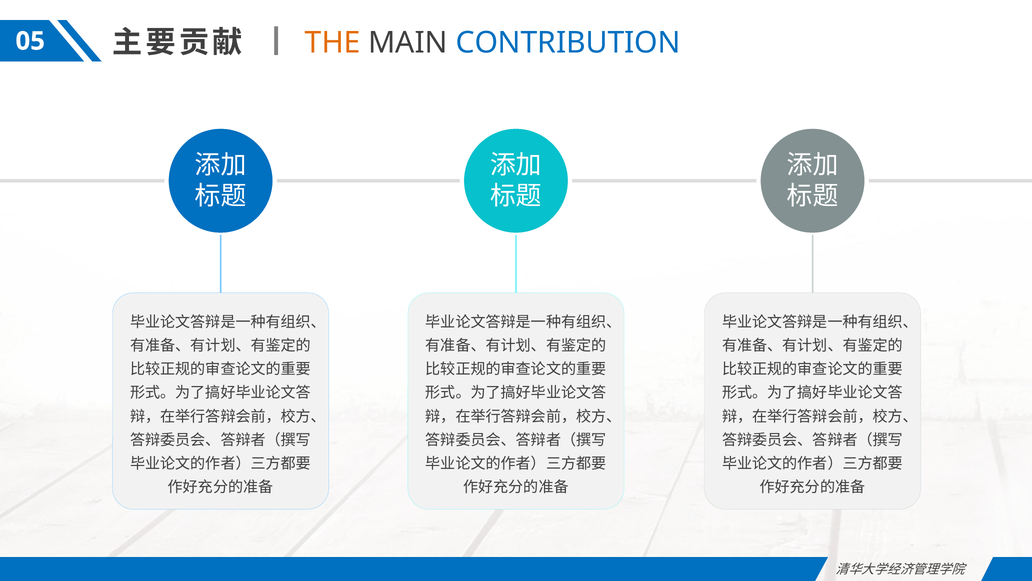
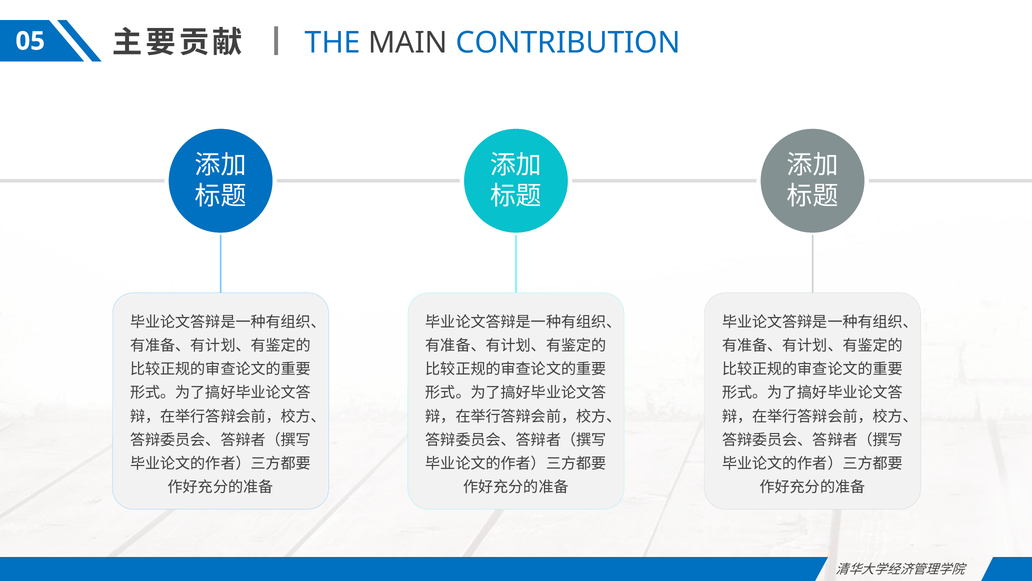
THE colour: orange -> blue (333, 43)
